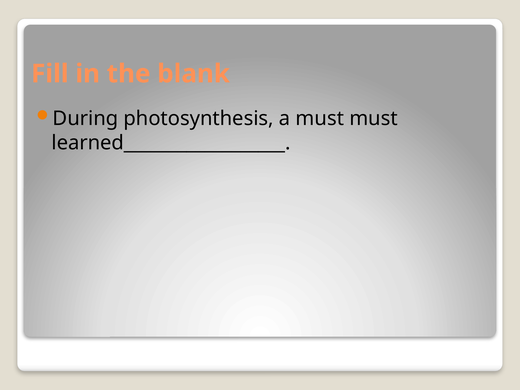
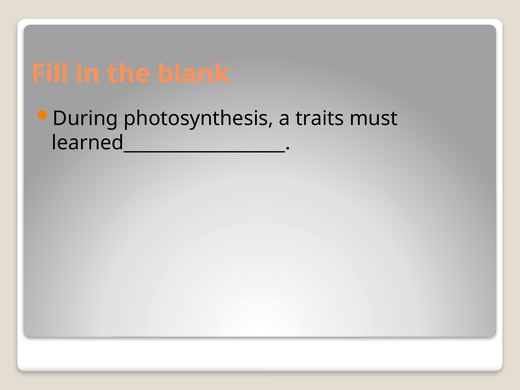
a must: must -> traits (320, 118)
